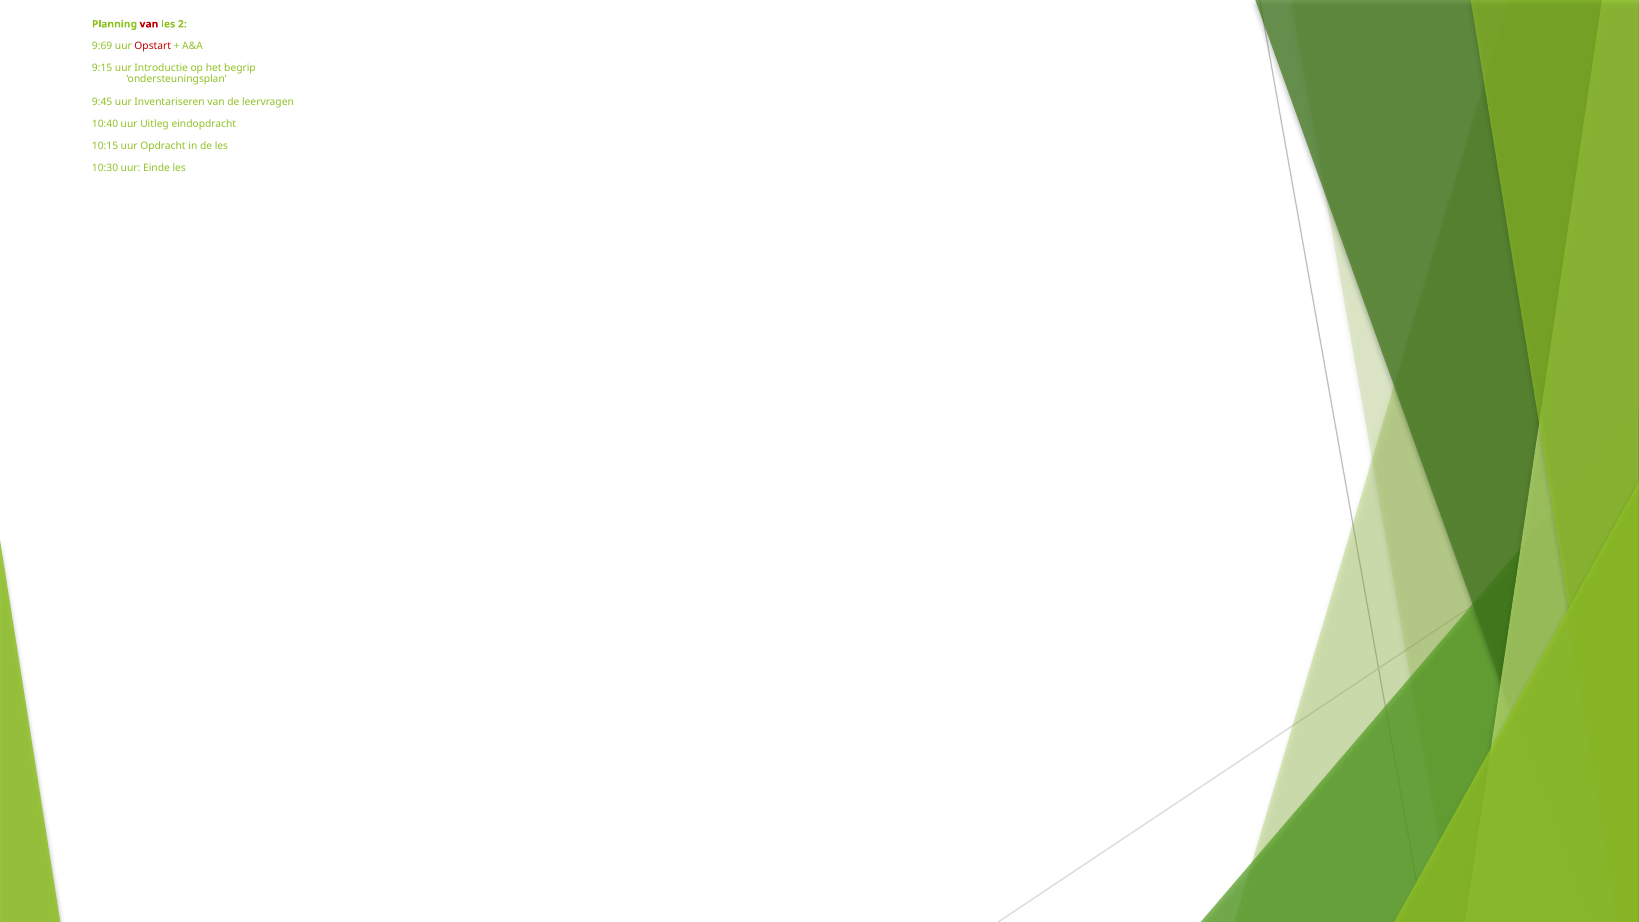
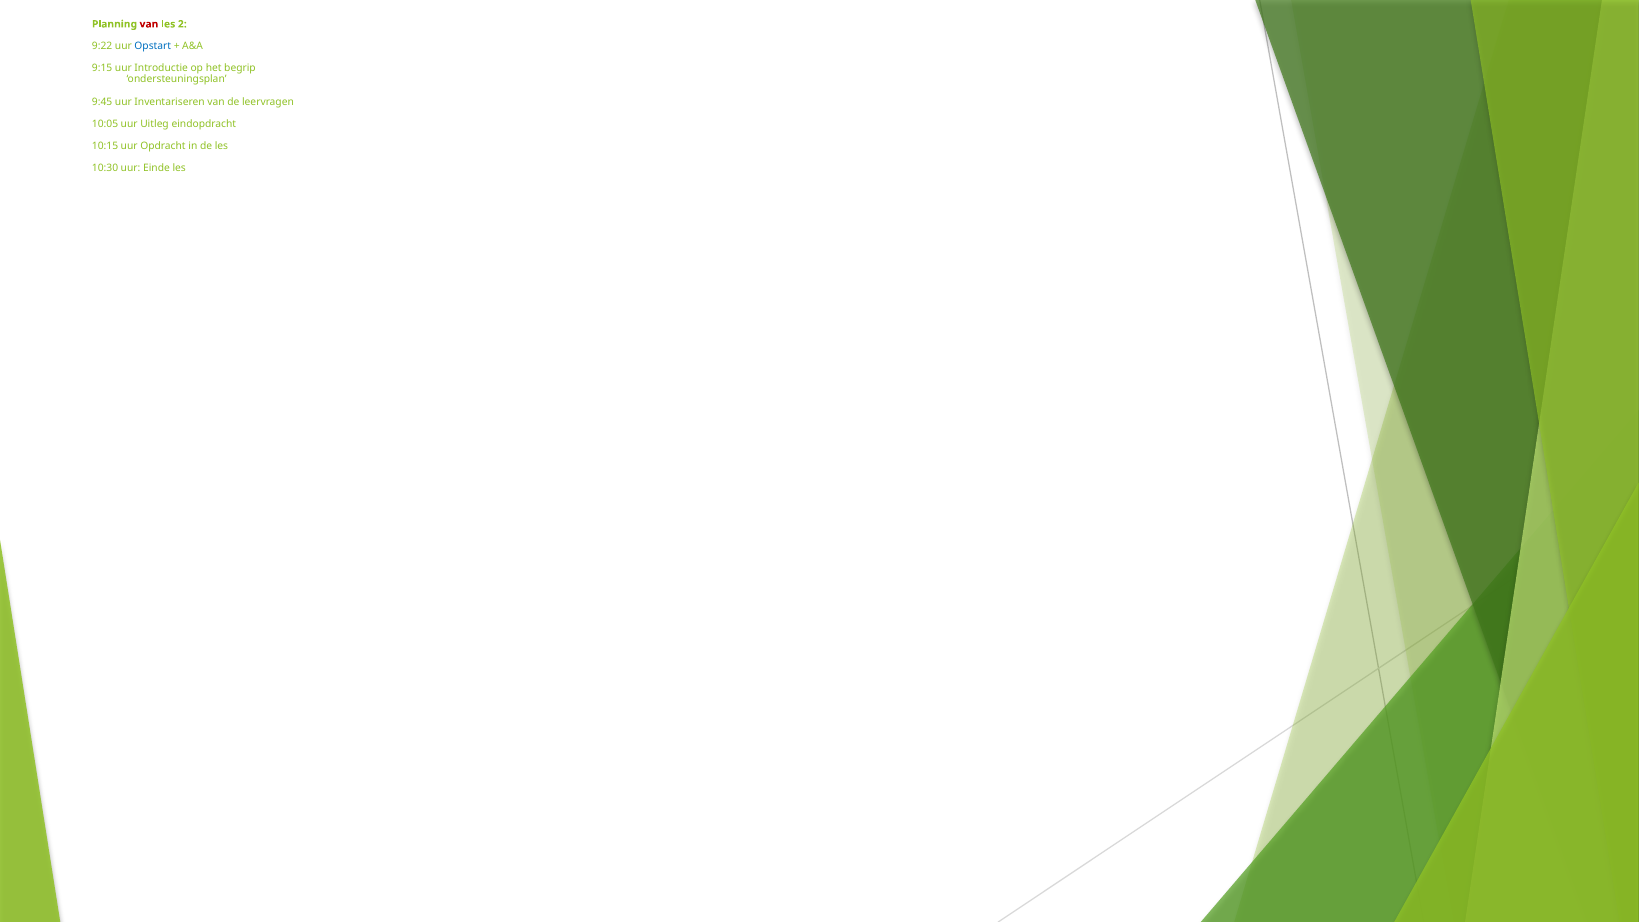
9:69: 9:69 -> 9:22 (102, 46)
Opstart colour: red -> blue (153, 46)
10:40: 10:40 -> 10:05 (105, 124)
